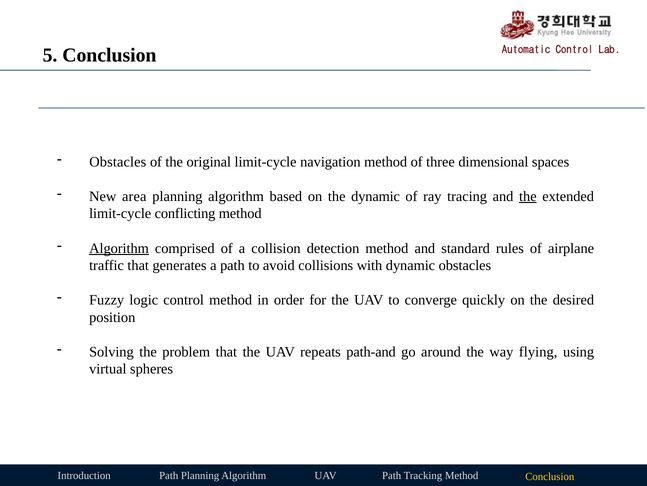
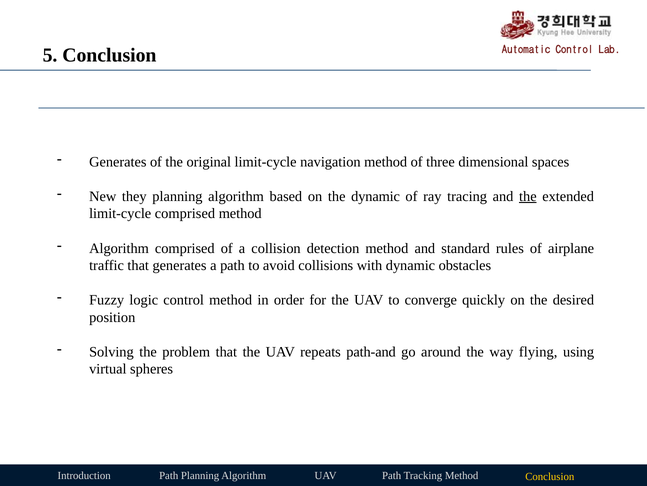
Obstacles: Obstacles -> Generates (118, 162)
area: area -> they (134, 196)
limit-cycle conflicting: conflicting -> comprised (185, 213)
Algorithm underline: present -> none (119, 248)
